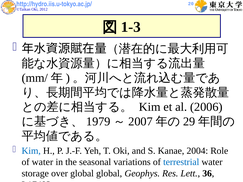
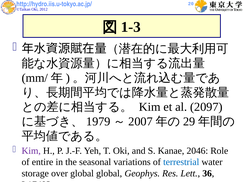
2006: 2006 -> 2097 (206, 107)
Kim colour: blue -> purple (31, 151)
2004: 2004 -> 2046 (197, 151)
of water: water -> entire (43, 162)
